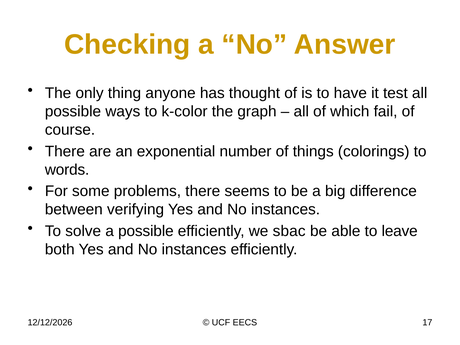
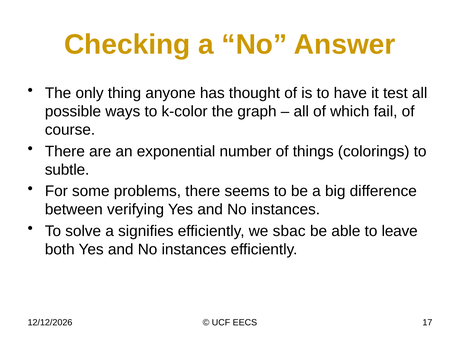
words: words -> subtle (67, 170)
a possible: possible -> signifies (146, 231)
